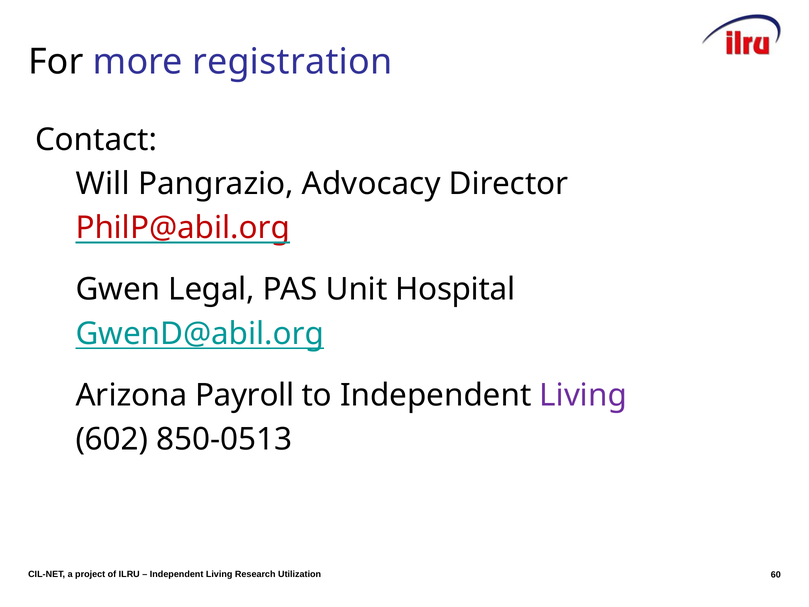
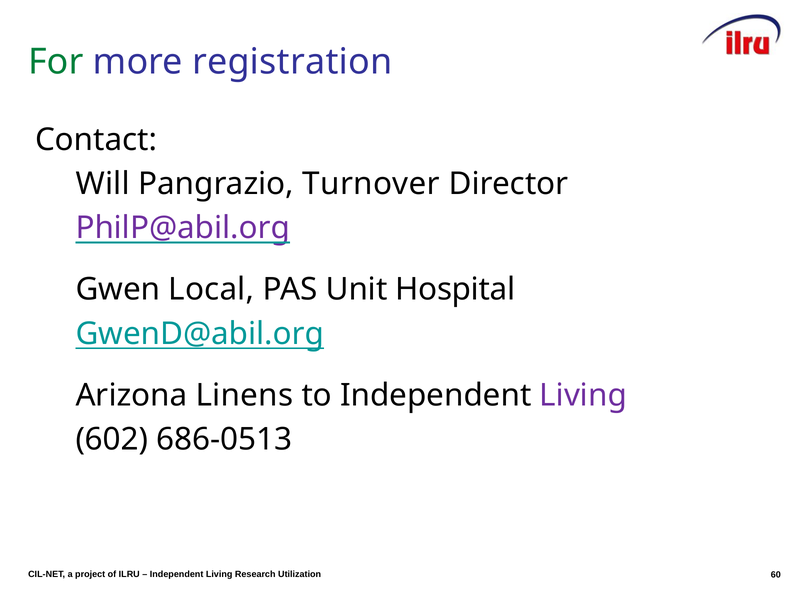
For colour: black -> green (56, 62)
Advocacy: Advocacy -> Turnover (371, 184)
PhilP@abil.org colour: red -> purple (183, 228)
Legal: Legal -> Local (211, 289)
Payroll: Payroll -> Linens (244, 395)
850-0513: 850-0513 -> 686-0513 (224, 439)
